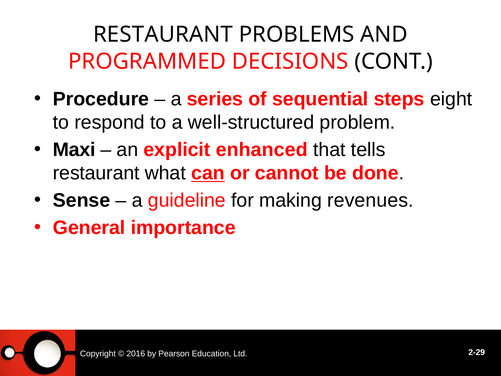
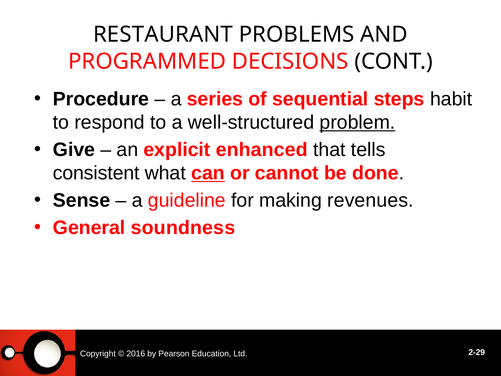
eight: eight -> habit (451, 99)
problem underline: none -> present (357, 122)
Maxi: Maxi -> Give (74, 150)
restaurant: restaurant -> consistent (96, 173)
importance: importance -> soundness (183, 228)
